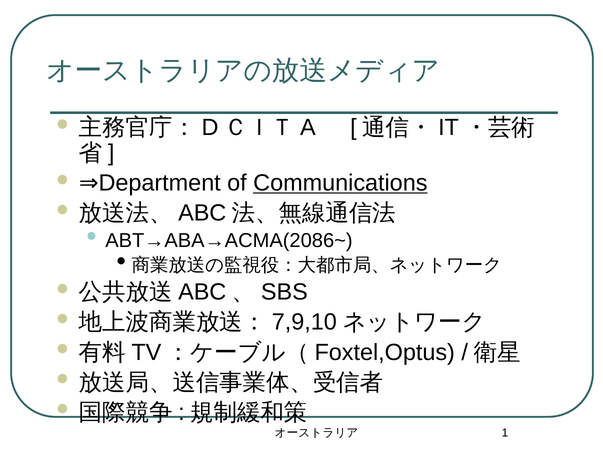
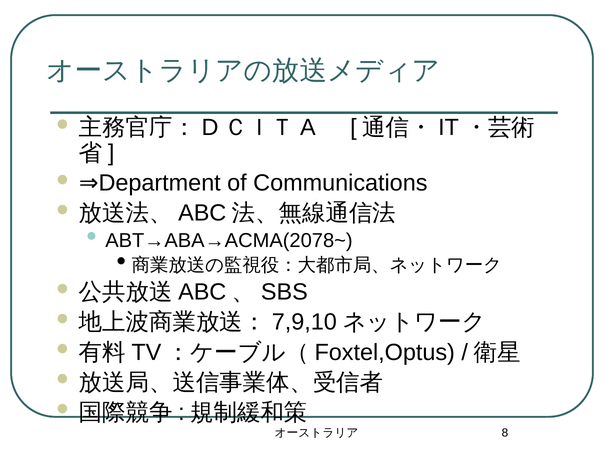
Communications underline: present -> none (340, 183)
ABT→ABA→ACMA(2086~: ABT→ABA→ACMA(2086~ -> ABT→ABA→ACMA(2078~ (229, 241)
1: 1 -> 8 (505, 433)
